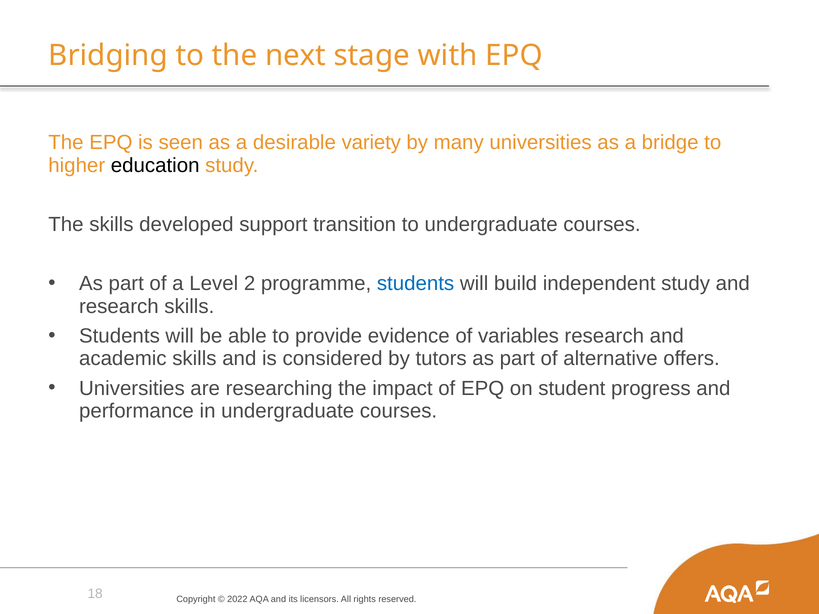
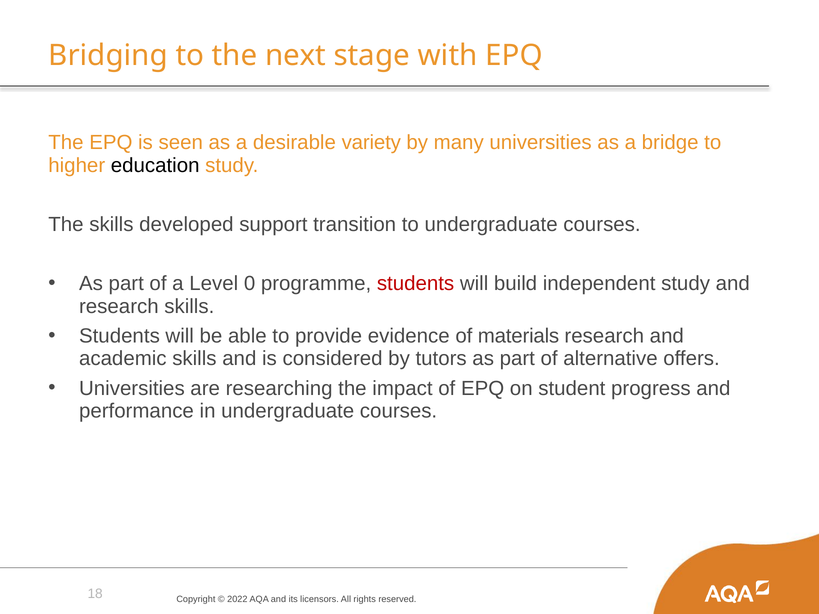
2: 2 -> 0 (250, 284)
students colour: blue -> red (416, 284)
variables: variables -> materials (519, 336)
